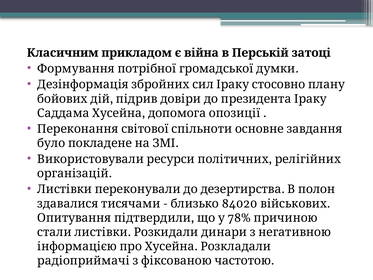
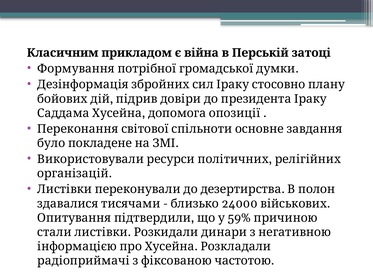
84020: 84020 -> 24000 (240, 203)
78%: 78% -> 59% (239, 218)
